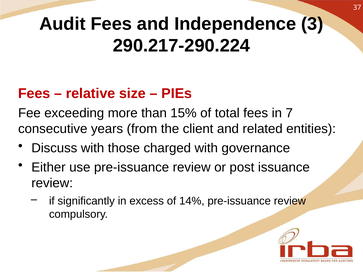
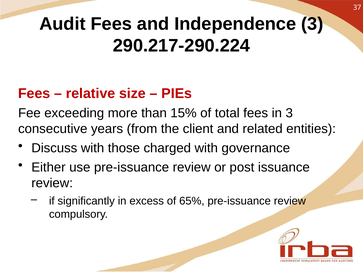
in 7: 7 -> 3 (289, 113)
14%: 14% -> 65% (192, 201)
